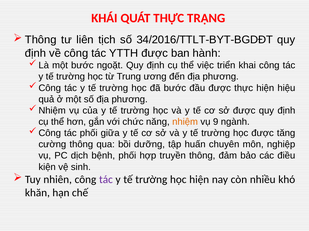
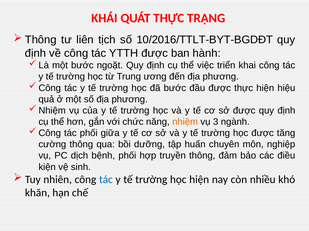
34/2016/TTLT-BYT-BGDĐT: 34/2016/TTLT-BYT-BGDĐT -> 10/2016/TTLT-BYT-BGDĐT (205, 40)
9: 9 -> 3 (216, 122)
tác colour: purple -> blue (106, 180)
